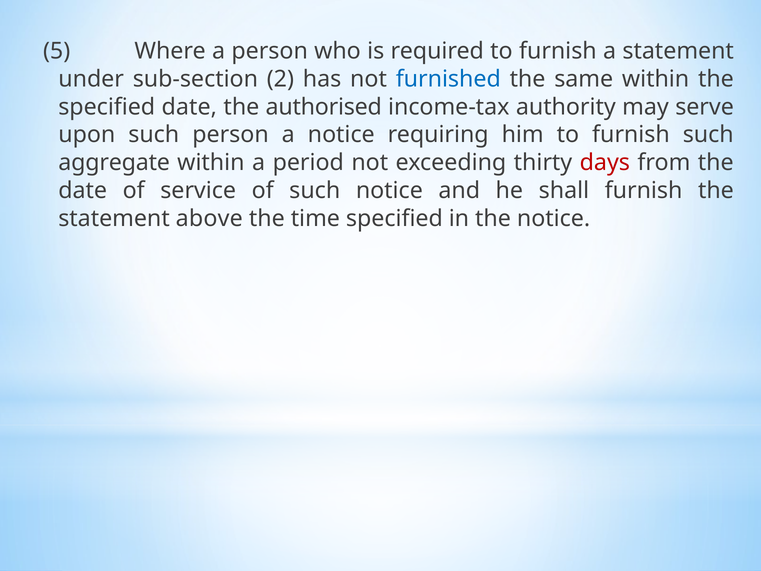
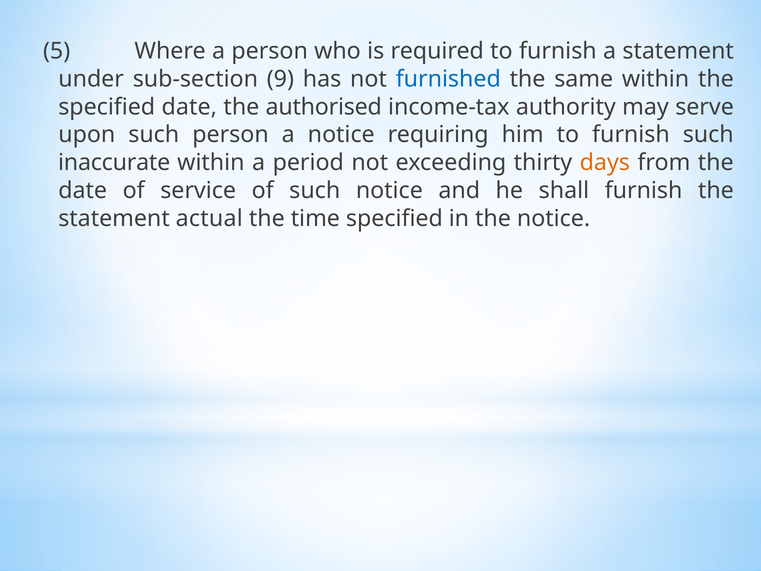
2: 2 -> 9 (280, 79)
aggregate: aggregate -> inaccurate (114, 163)
days colour: red -> orange (605, 163)
above: above -> actual (209, 218)
